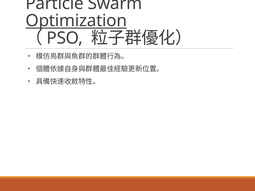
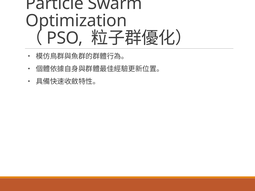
Optimization underline: present -> none (76, 21)
